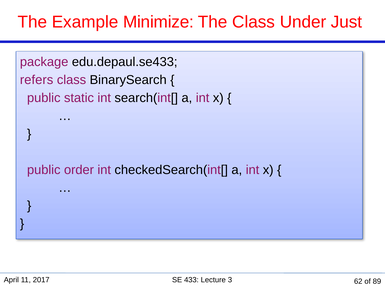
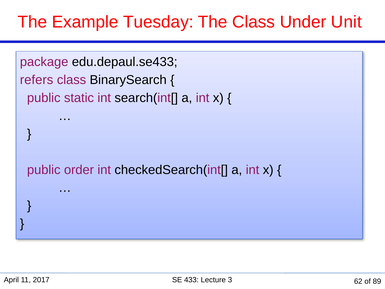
Minimize: Minimize -> Tuesday (158, 22)
Just: Just -> Unit (346, 22)
